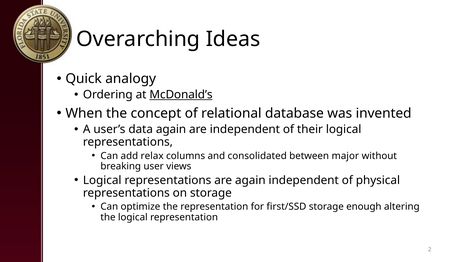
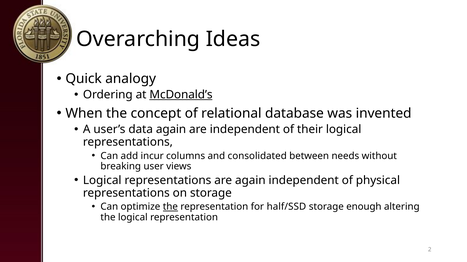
relax: relax -> incur (152, 156)
major: major -> needs (345, 156)
the underline: none -> present (170, 207)
first/SSD: first/SSD -> half/SSD (286, 207)
